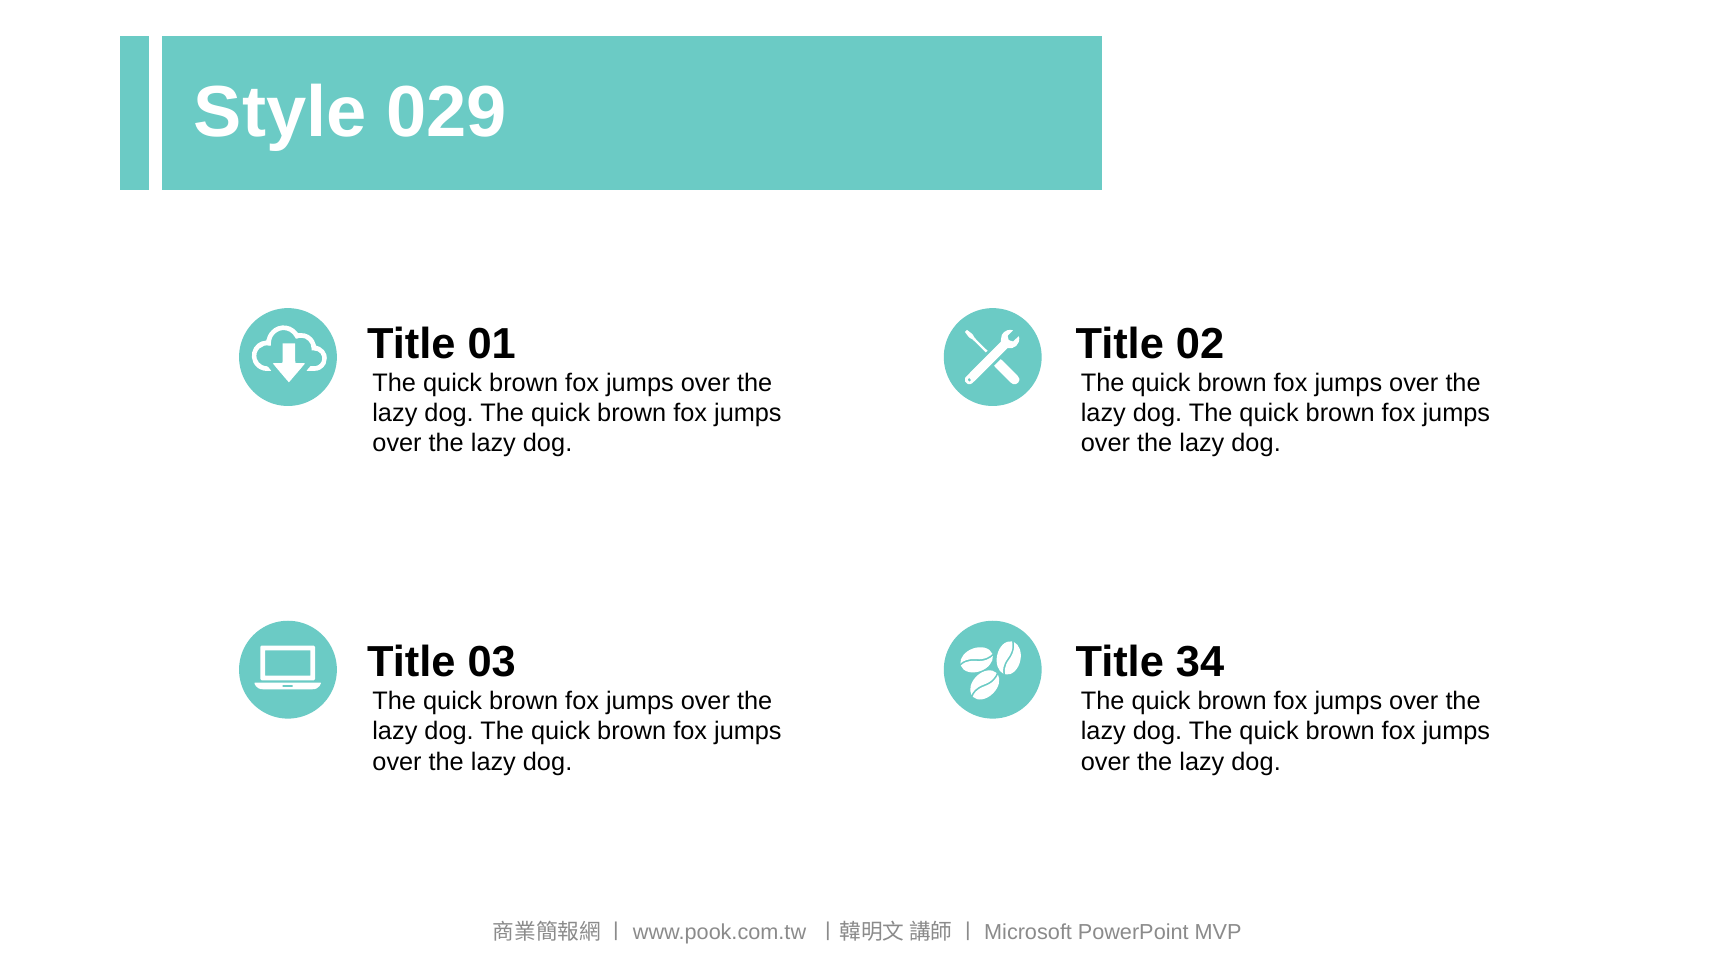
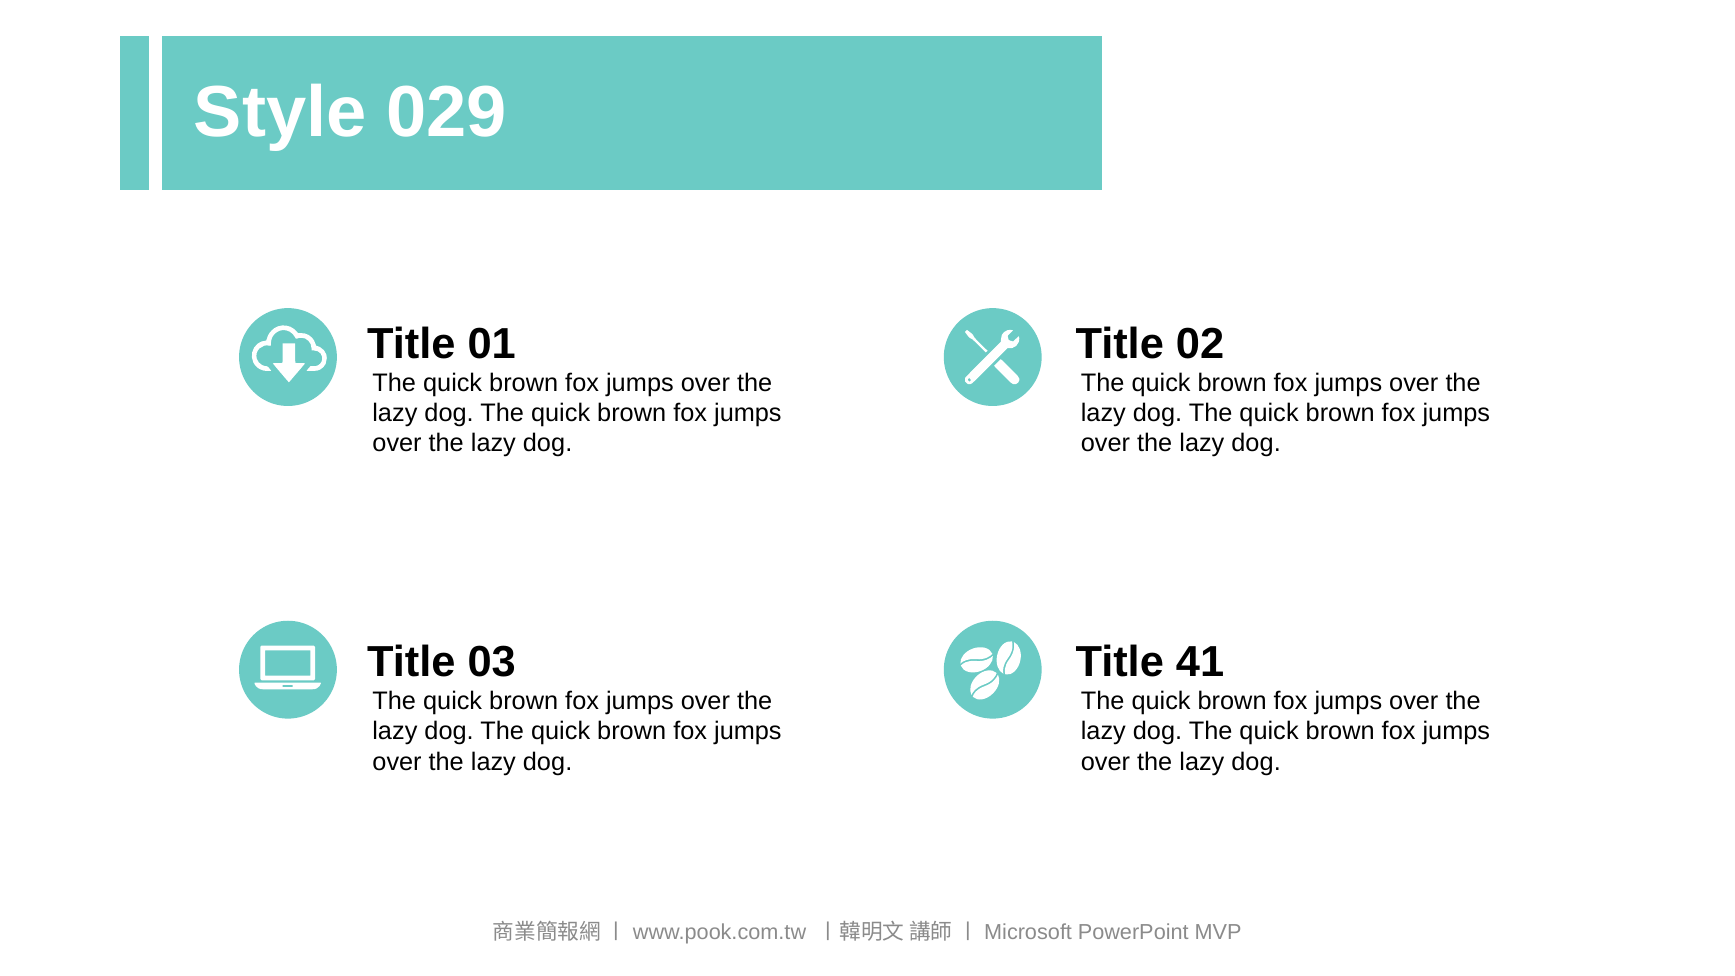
34: 34 -> 41 (1200, 662)
